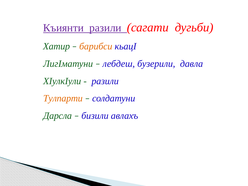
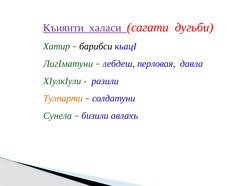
Къиянти разили: разили -> халаси (105, 28)
барибси colour: orange -> black (96, 46)
бузерили: бузерили -> перловая (156, 64)
Дарсла: Дарсла -> Сунела (57, 116)
